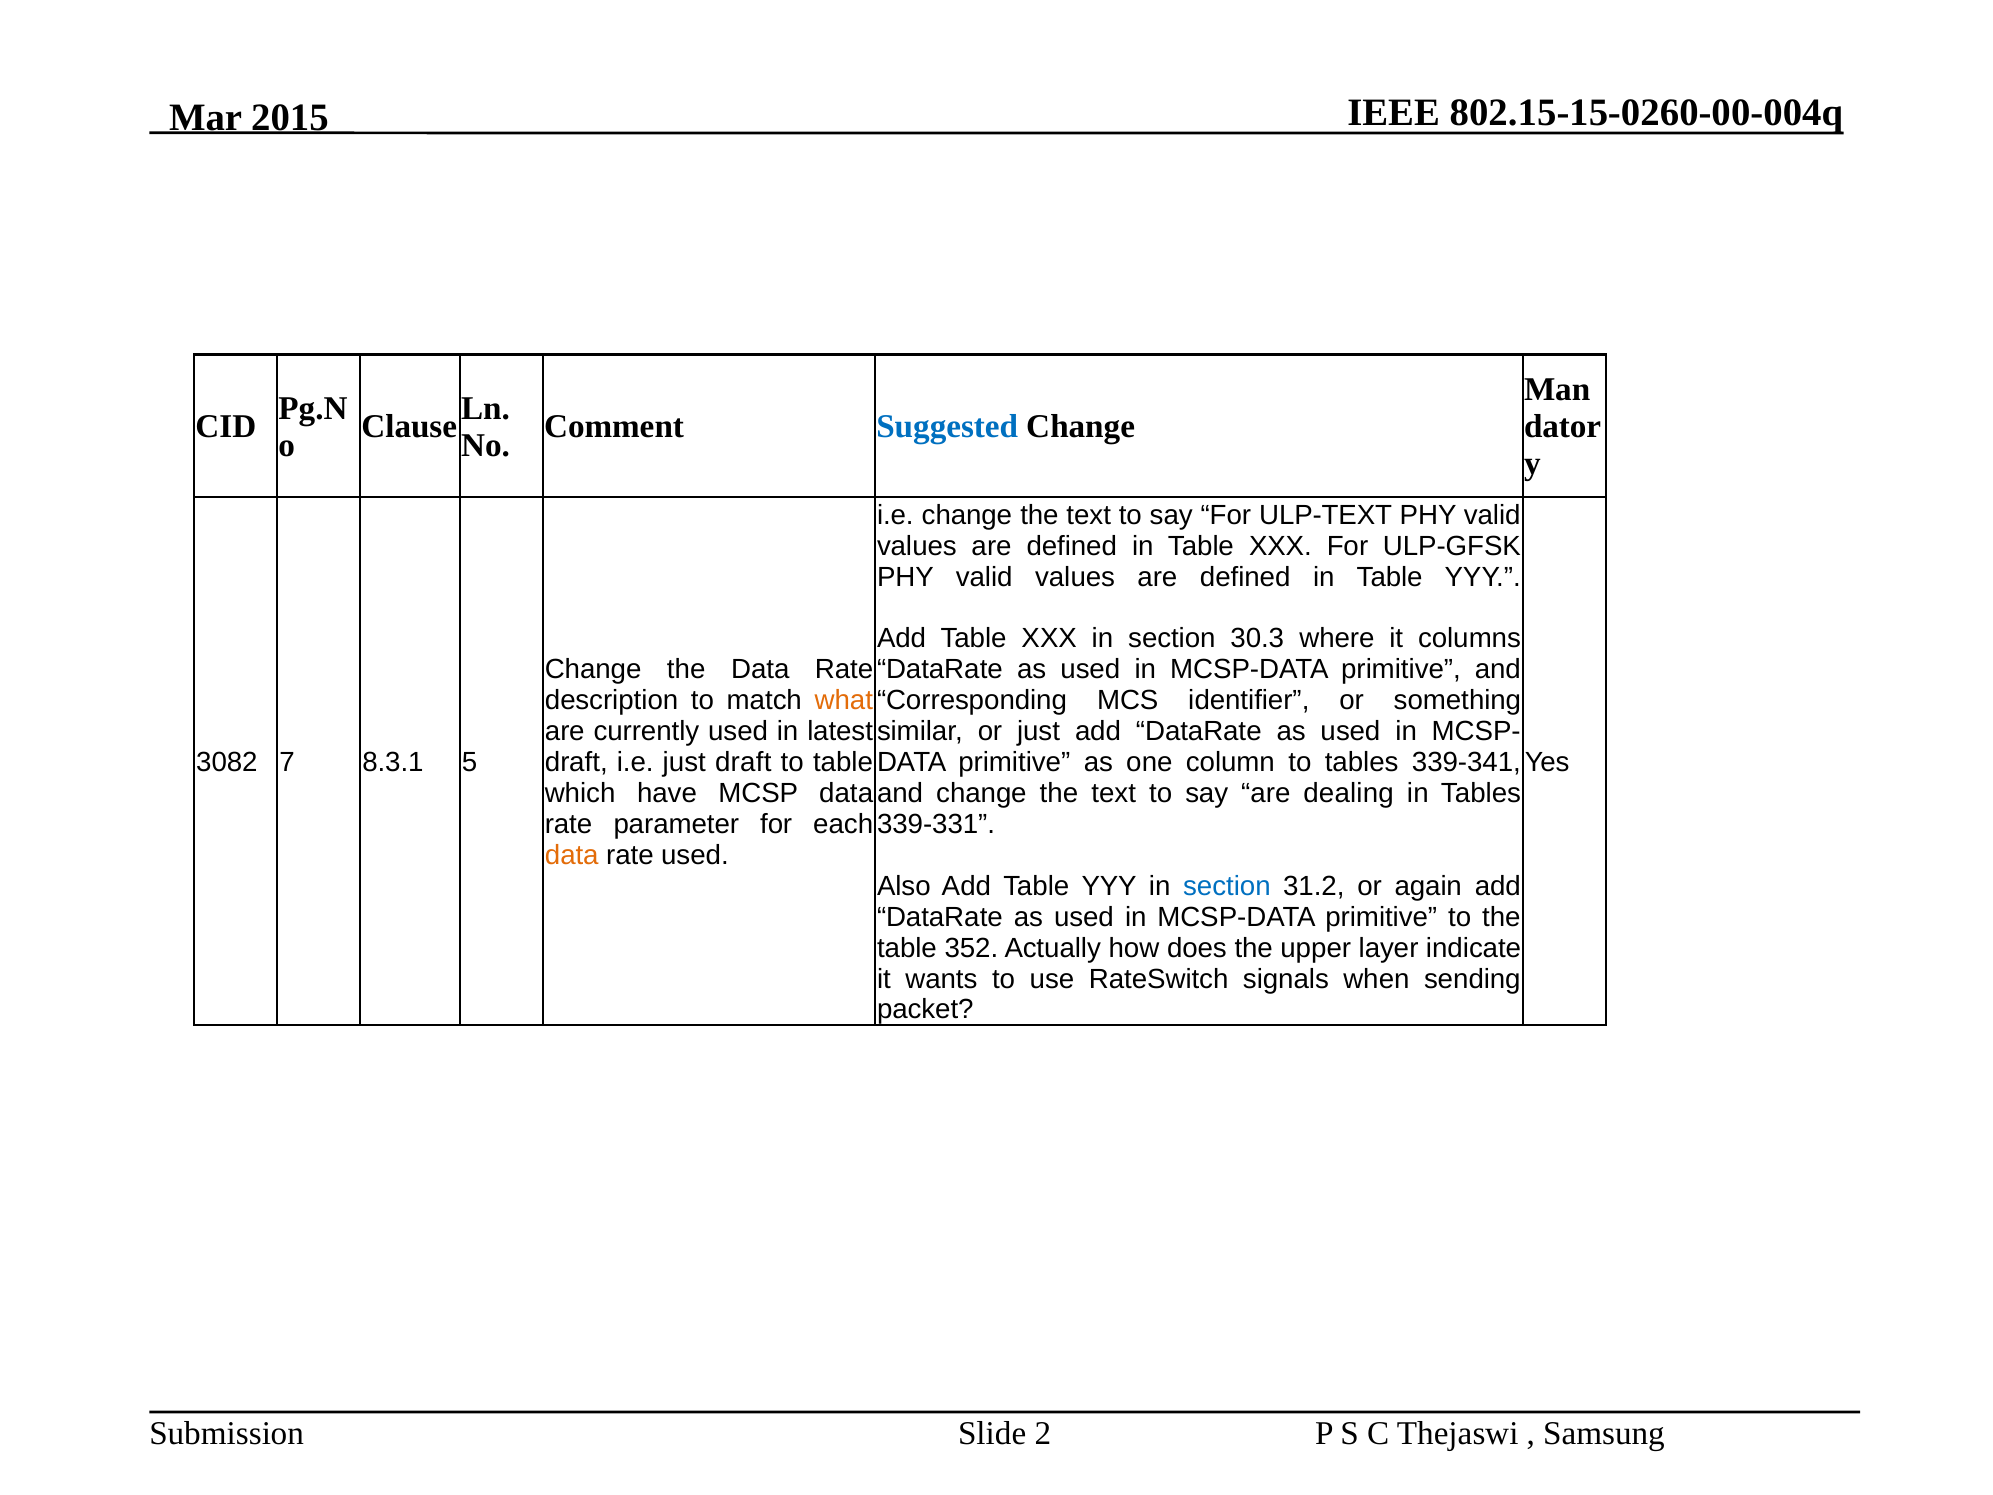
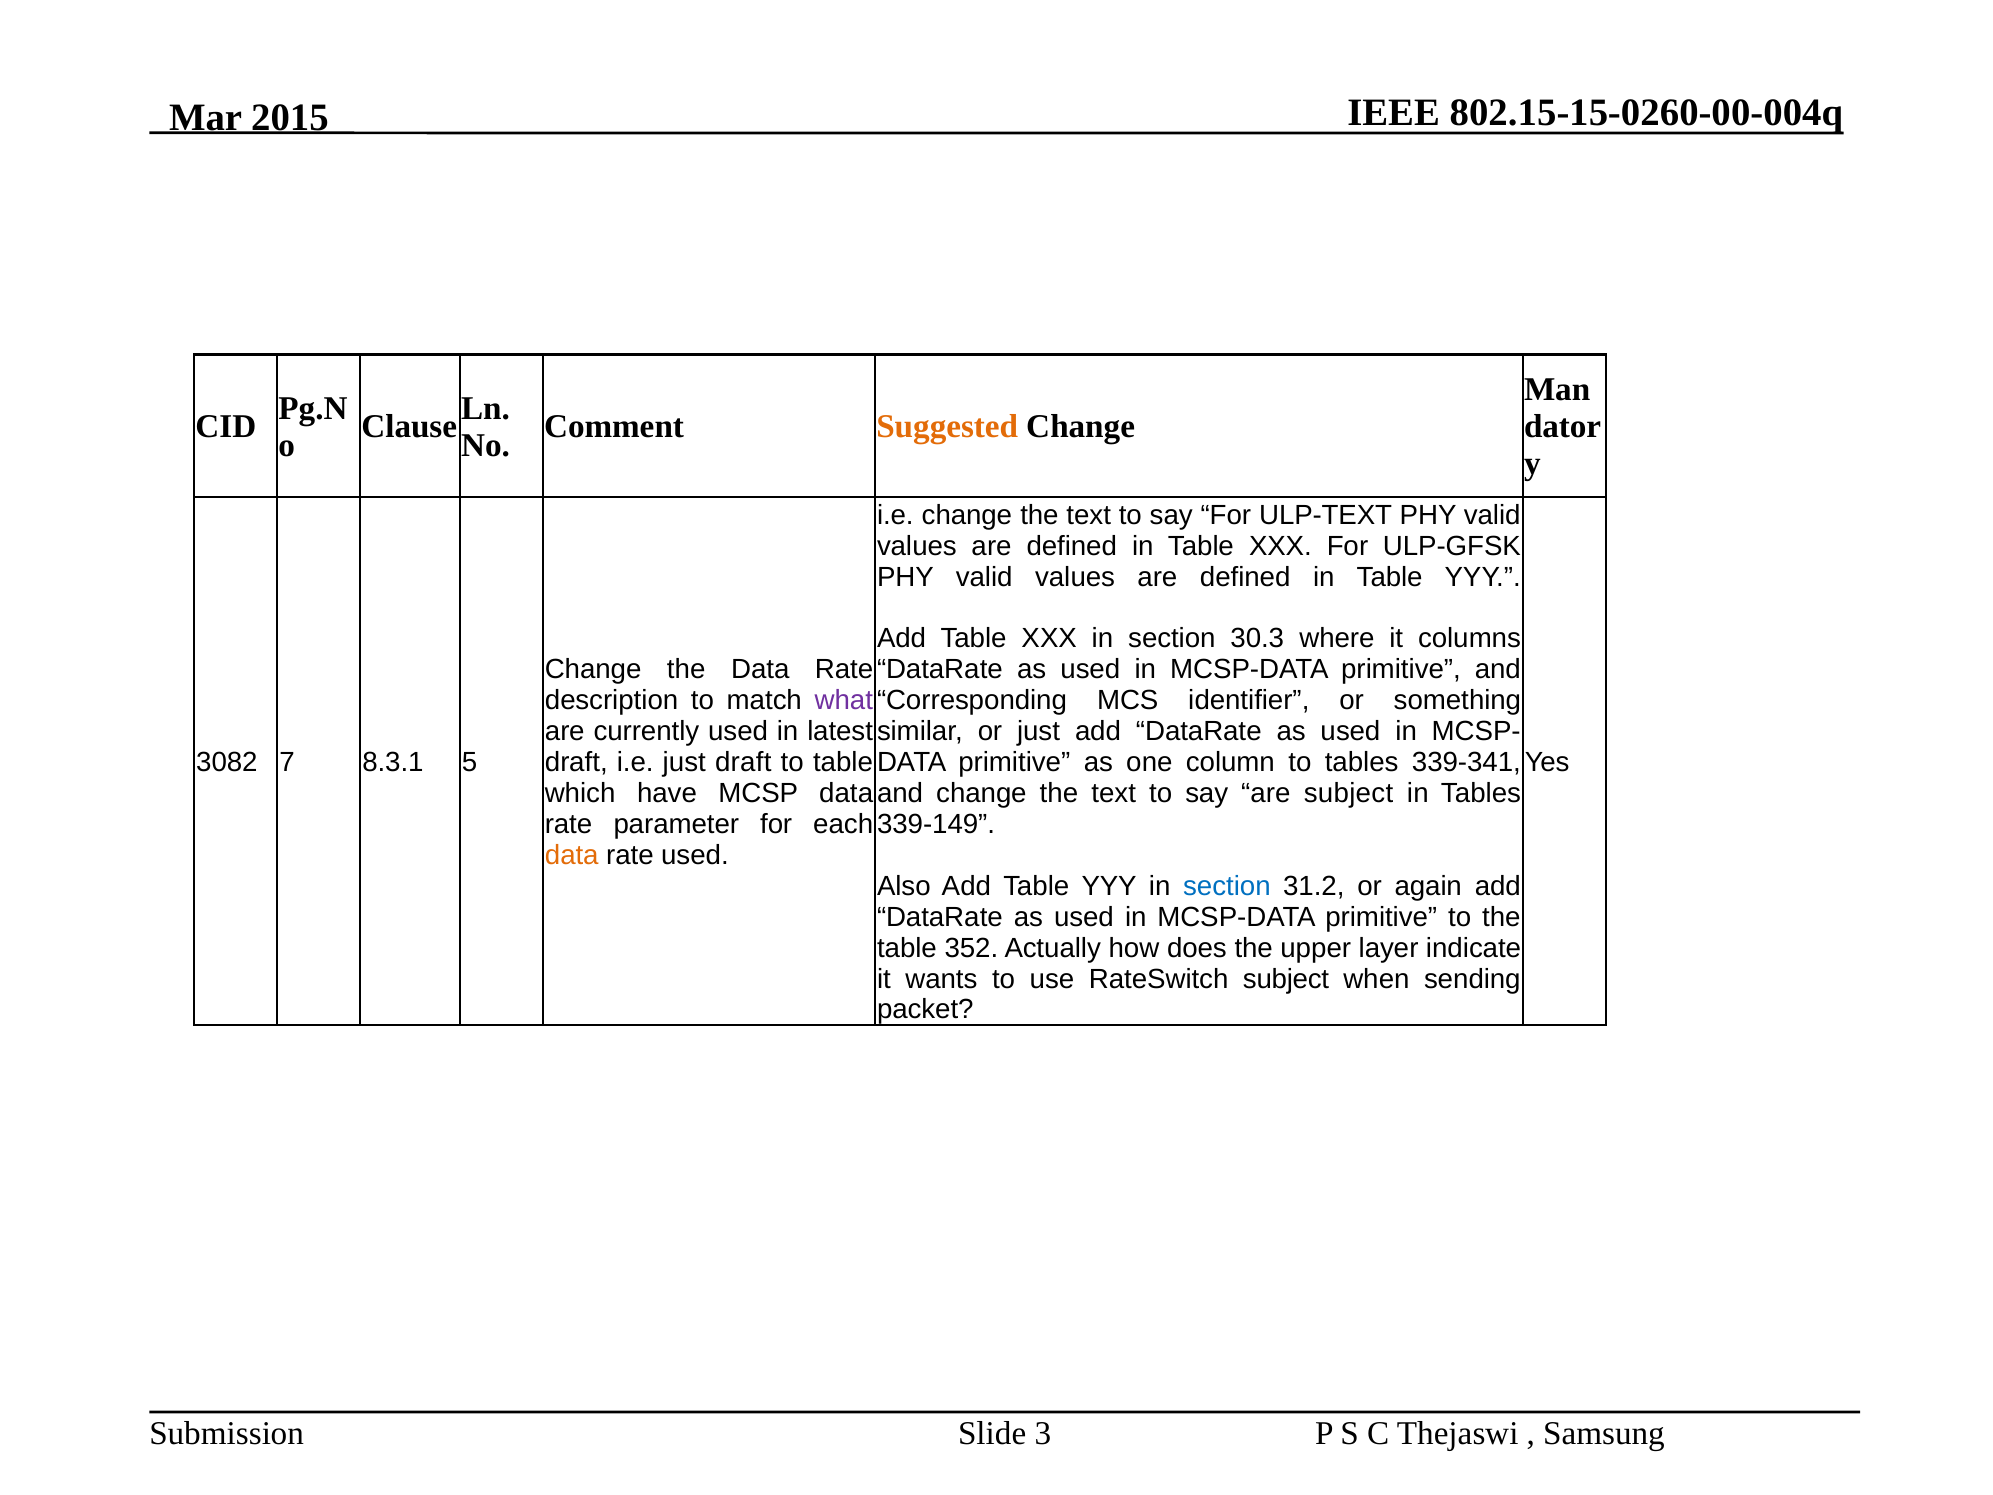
Suggested colour: blue -> orange (947, 427)
what colour: orange -> purple (844, 700)
are dealing: dealing -> subject (1349, 793)
339-331: 339-331 -> 339-149 (936, 824)
RateSwitch signals: signals -> subject (1286, 979)
2: 2 -> 3 (1043, 1434)
